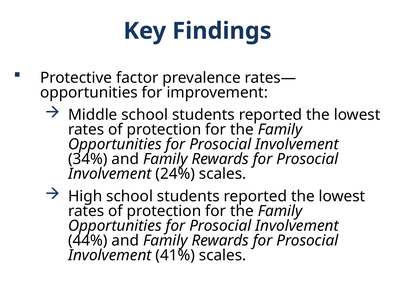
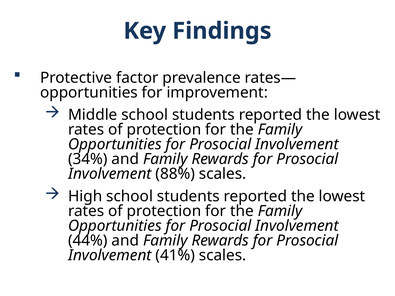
24%: 24% -> 88% (175, 174)
